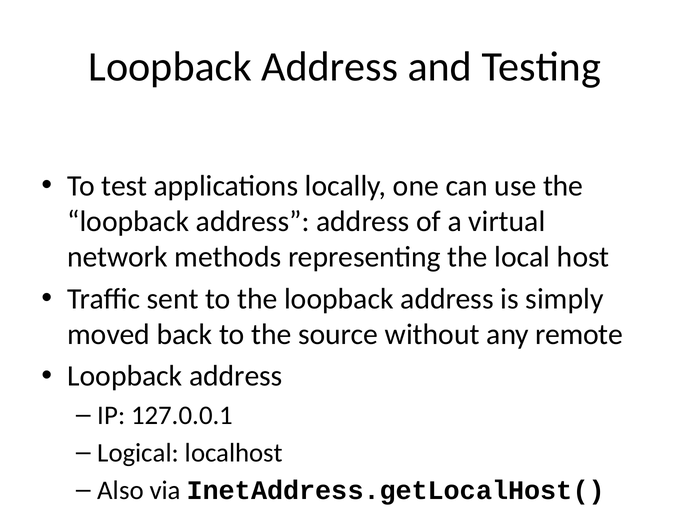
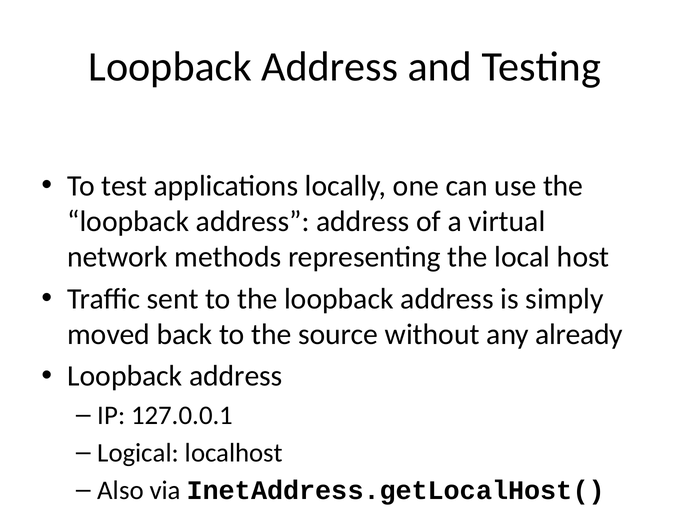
remote: remote -> already (579, 335)
